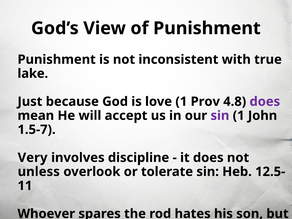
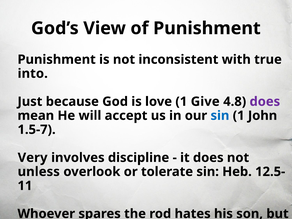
lake: lake -> into (33, 74)
1 Prov: Prov -> Give (205, 102)
sin colour: purple -> blue (220, 116)
